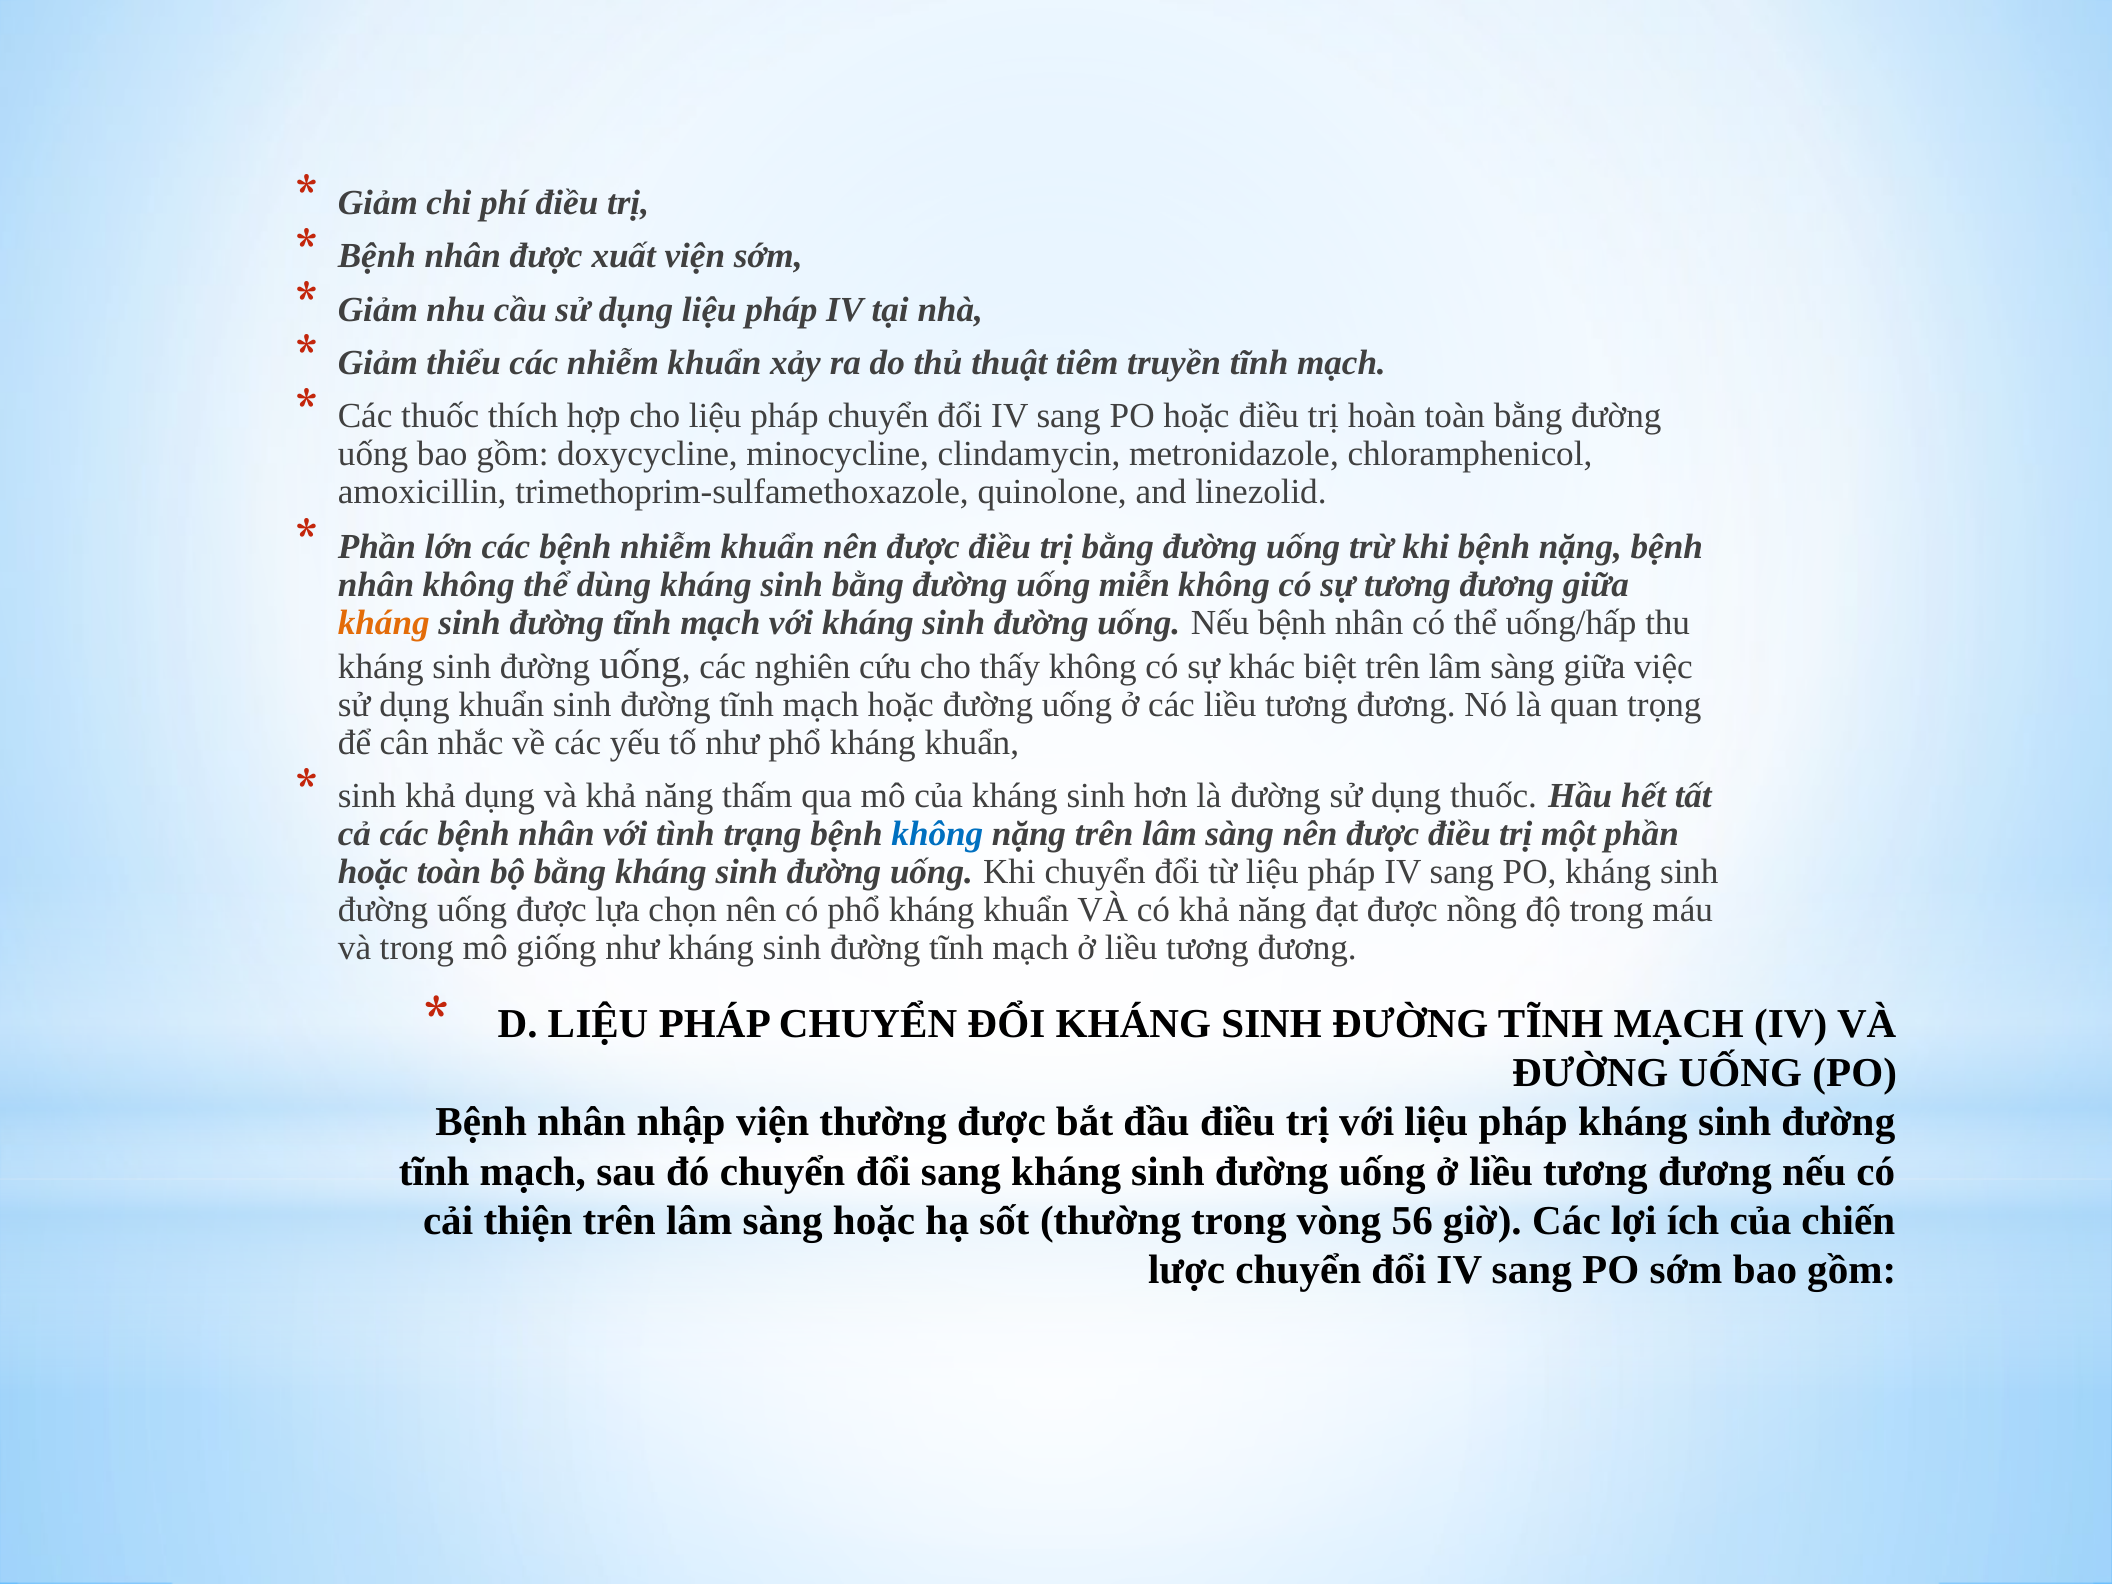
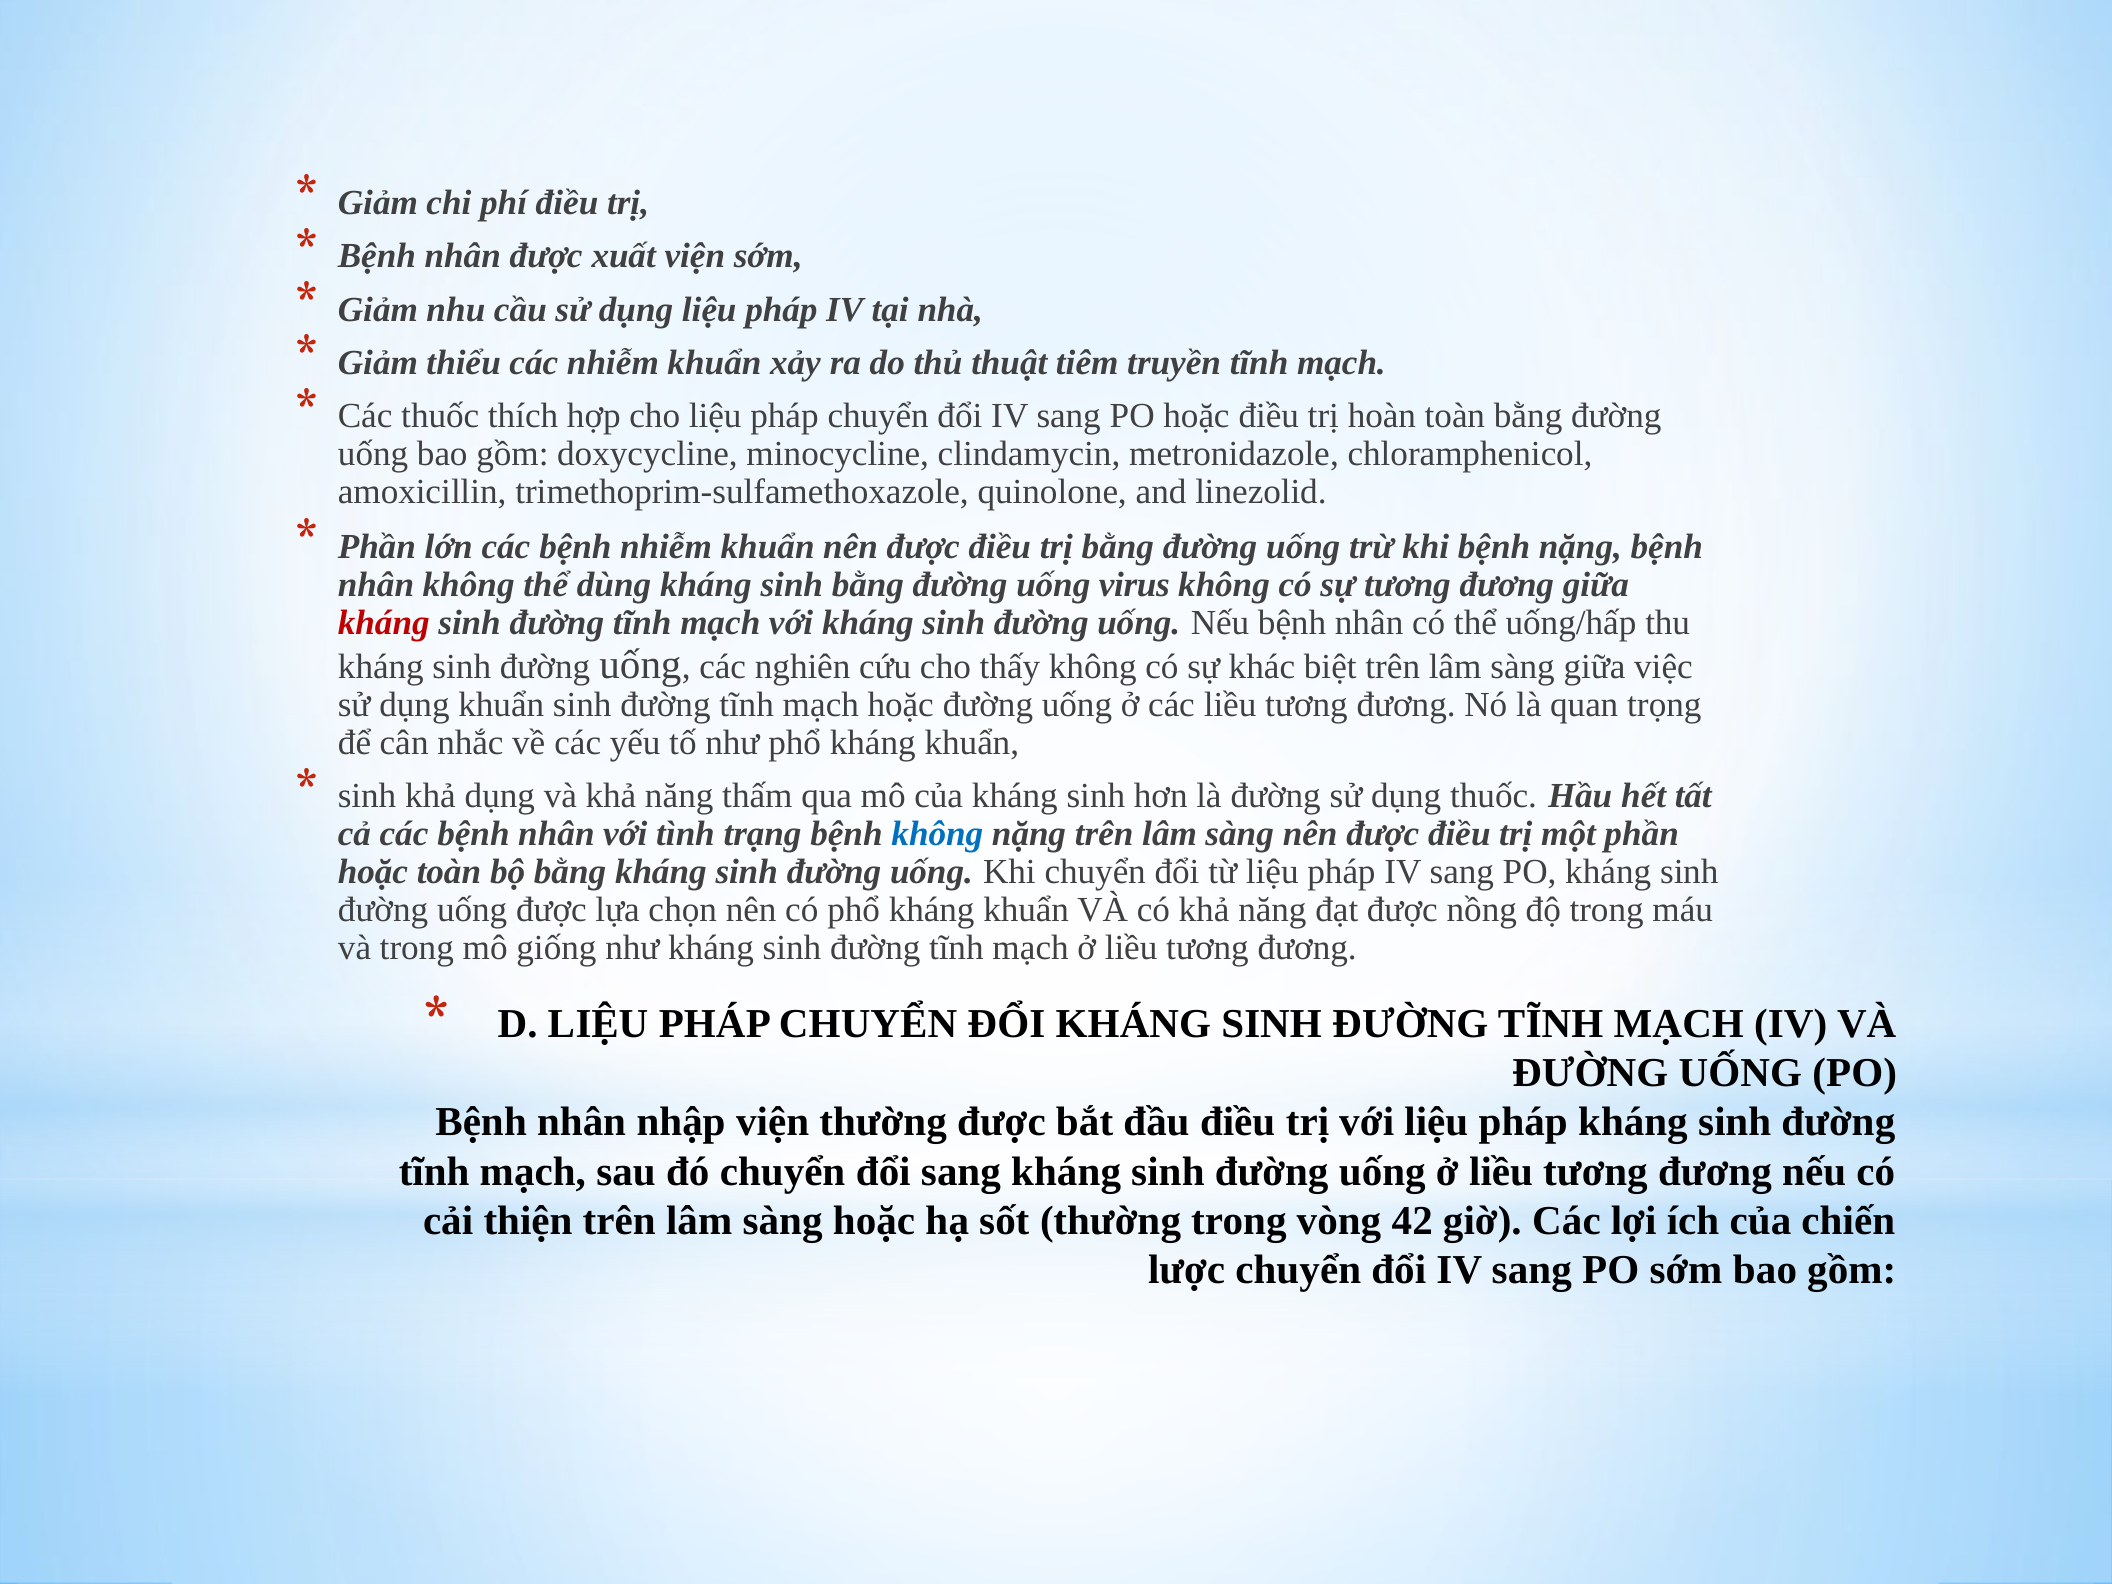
miễn: miễn -> virus (1134, 585)
kháng colour: orange -> red (384, 623)
56: 56 -> 42 (1412, 1221)
